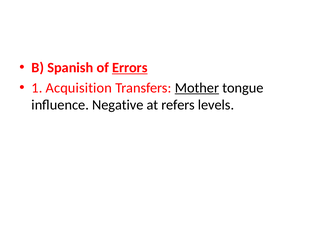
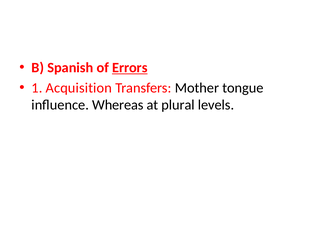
Mother underline: present -> none (197, 88)
Negative: Negative -> Whereas (118, 105)
refers: refers -> plural (178, 105)
